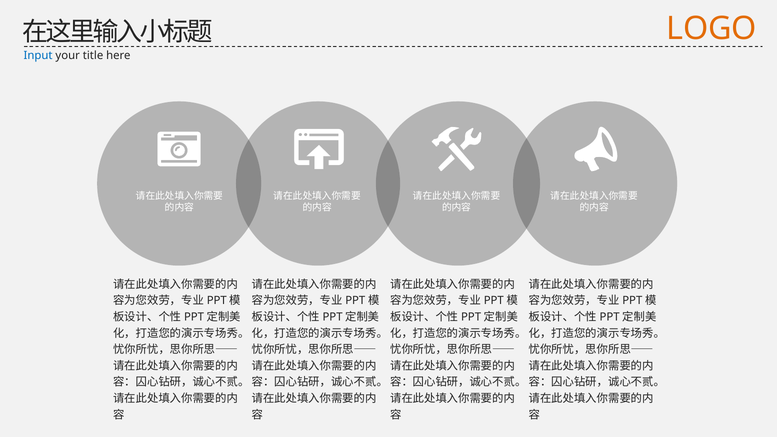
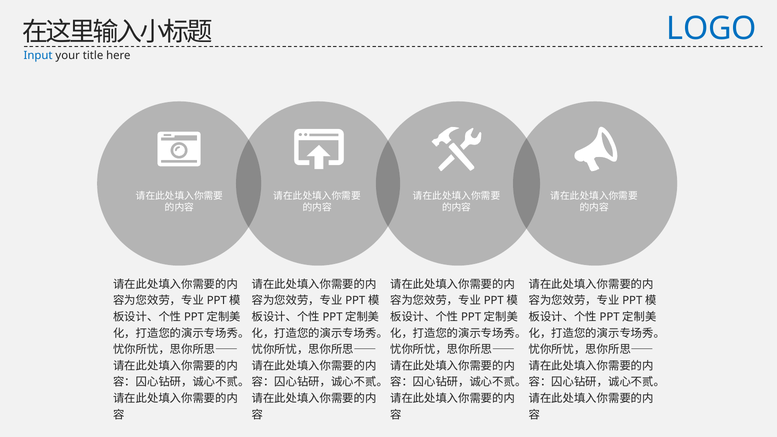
LOGO colour: orange -> blue (711, 29)
